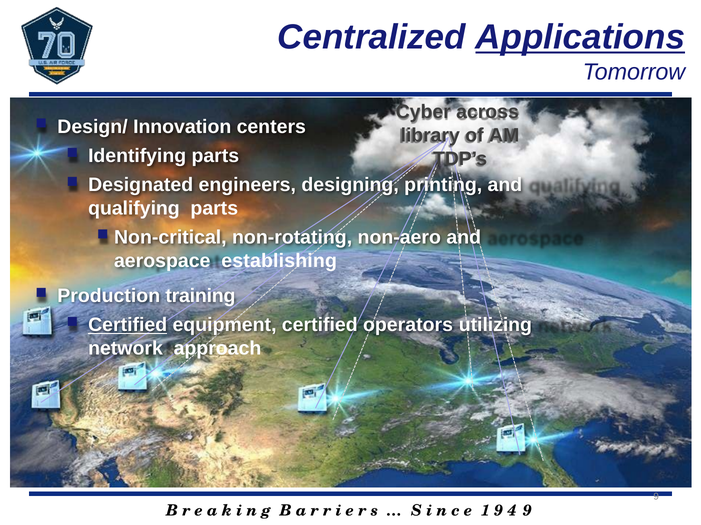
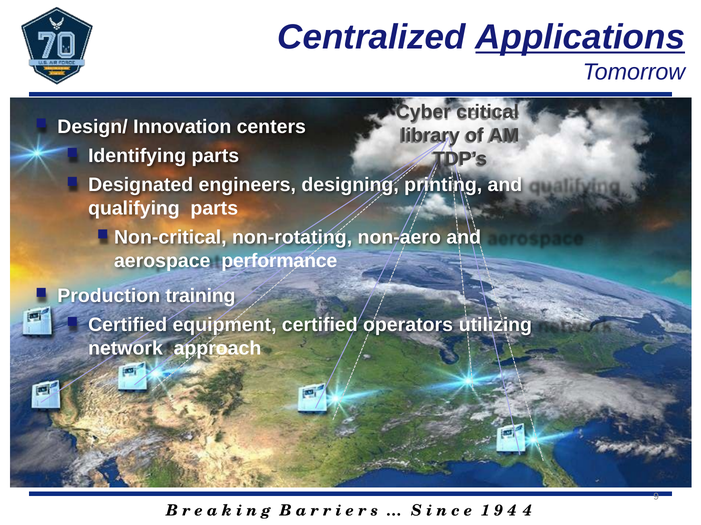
across: across -> critical (488, 112)
establishing: establishing -> performance (279, 261)
Certified underline: present -> none (128, 325)
4 9: 9 -> 4 (527, 511)
